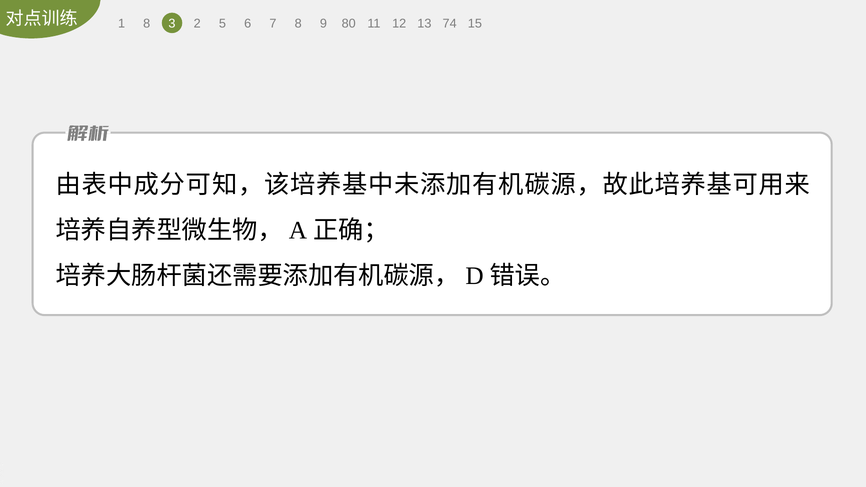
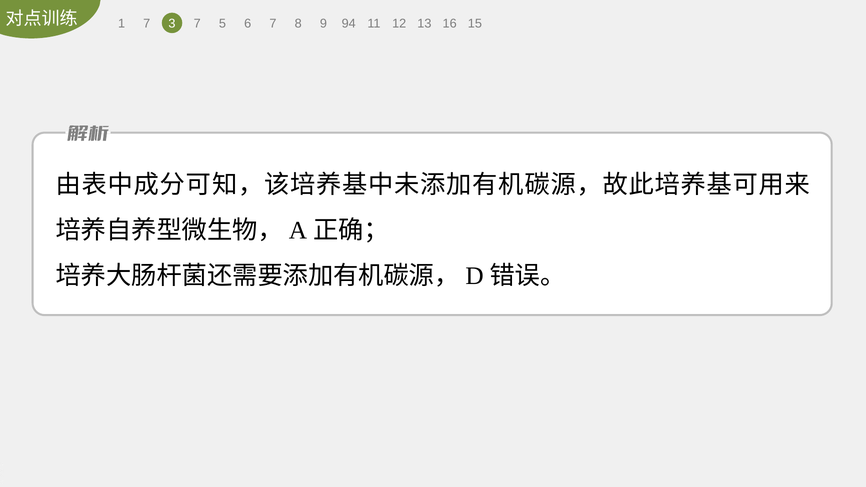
1 8: 8 -> 7 (147, 24)
3 2: 2 -> 7 (197, 24)
80: 80 -> 94 (349, 24)
74: 74 -> 16 (450, 24)
